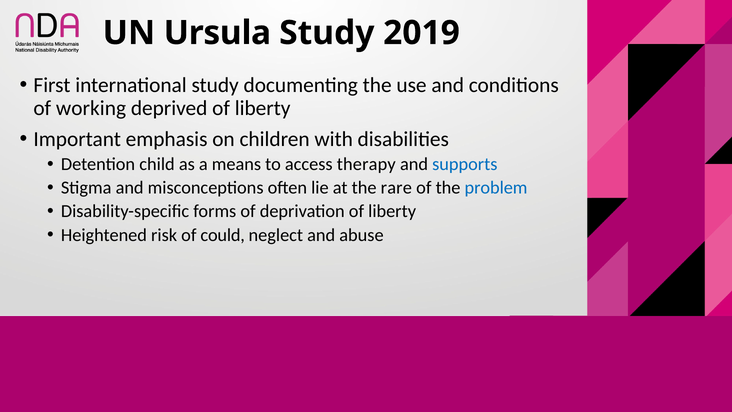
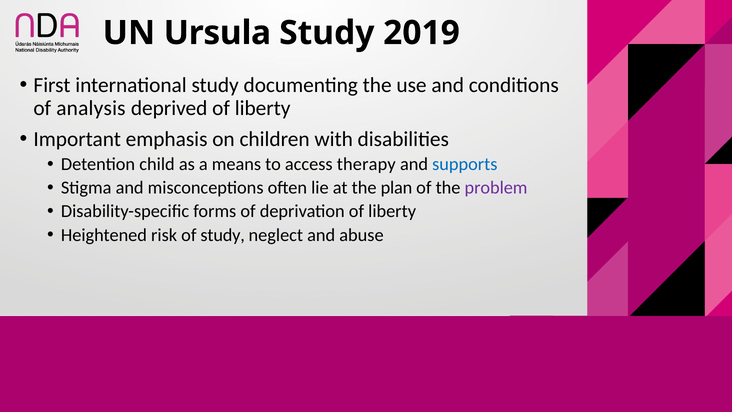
working: working -> analysis (91, 108)
rare: rare -> plan (396, 188)
problem colour: blue -> purple (496, 188)
of could: could -> study (223, 235)
